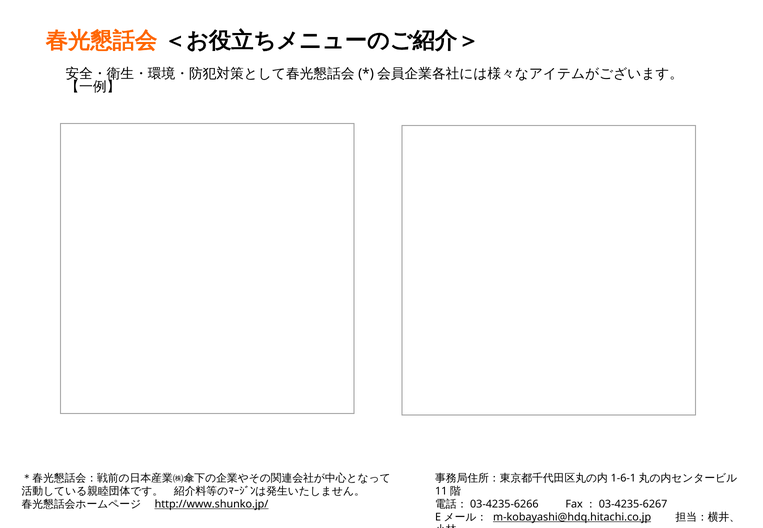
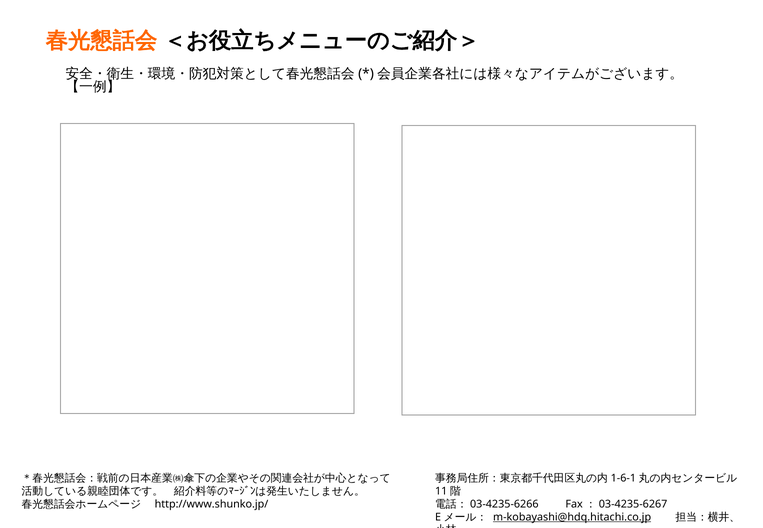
http://www.shunko.jp/ underline: present -> none (211, 504)
